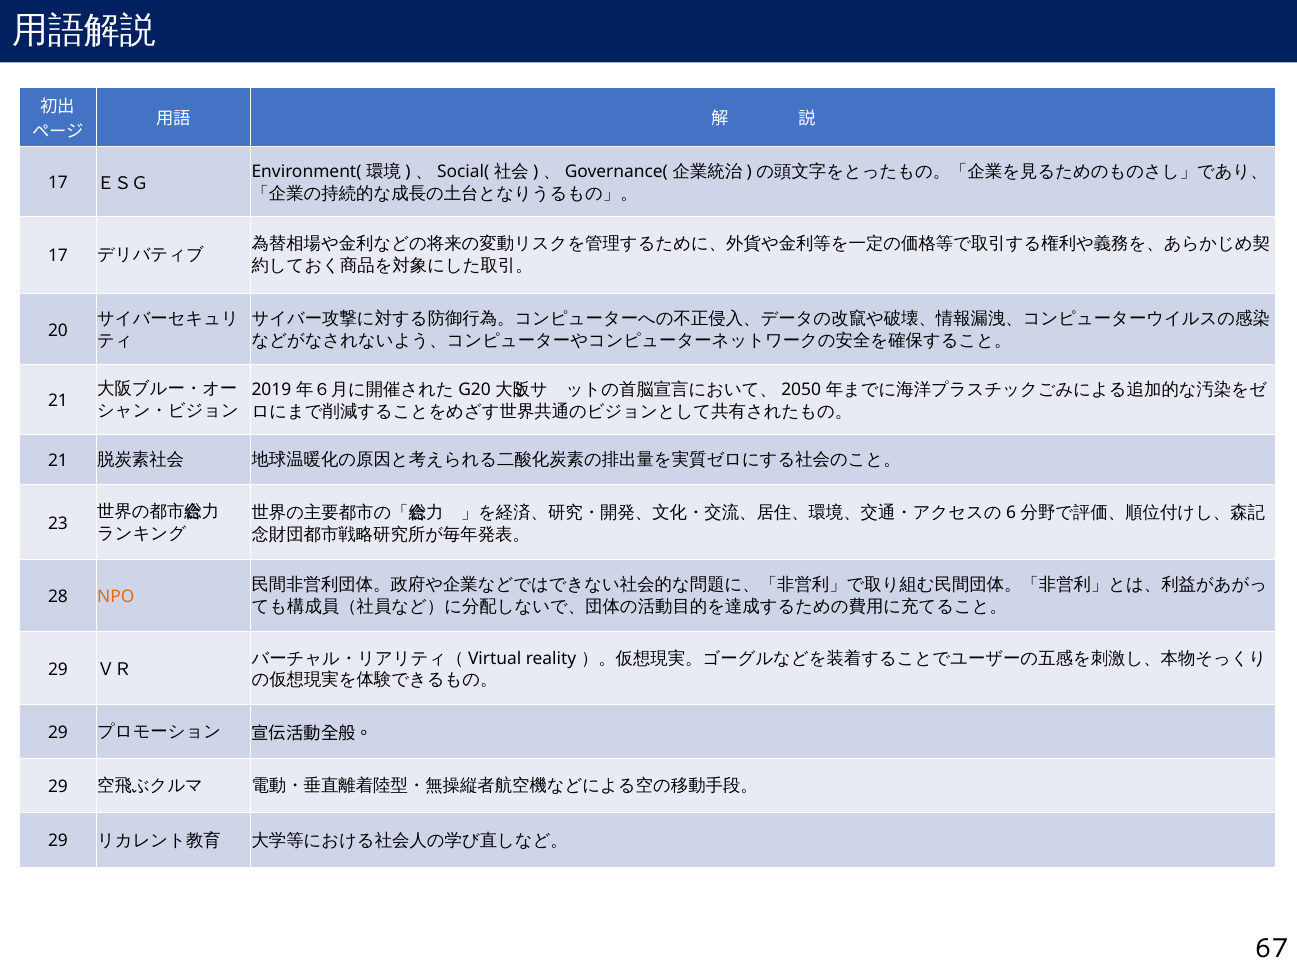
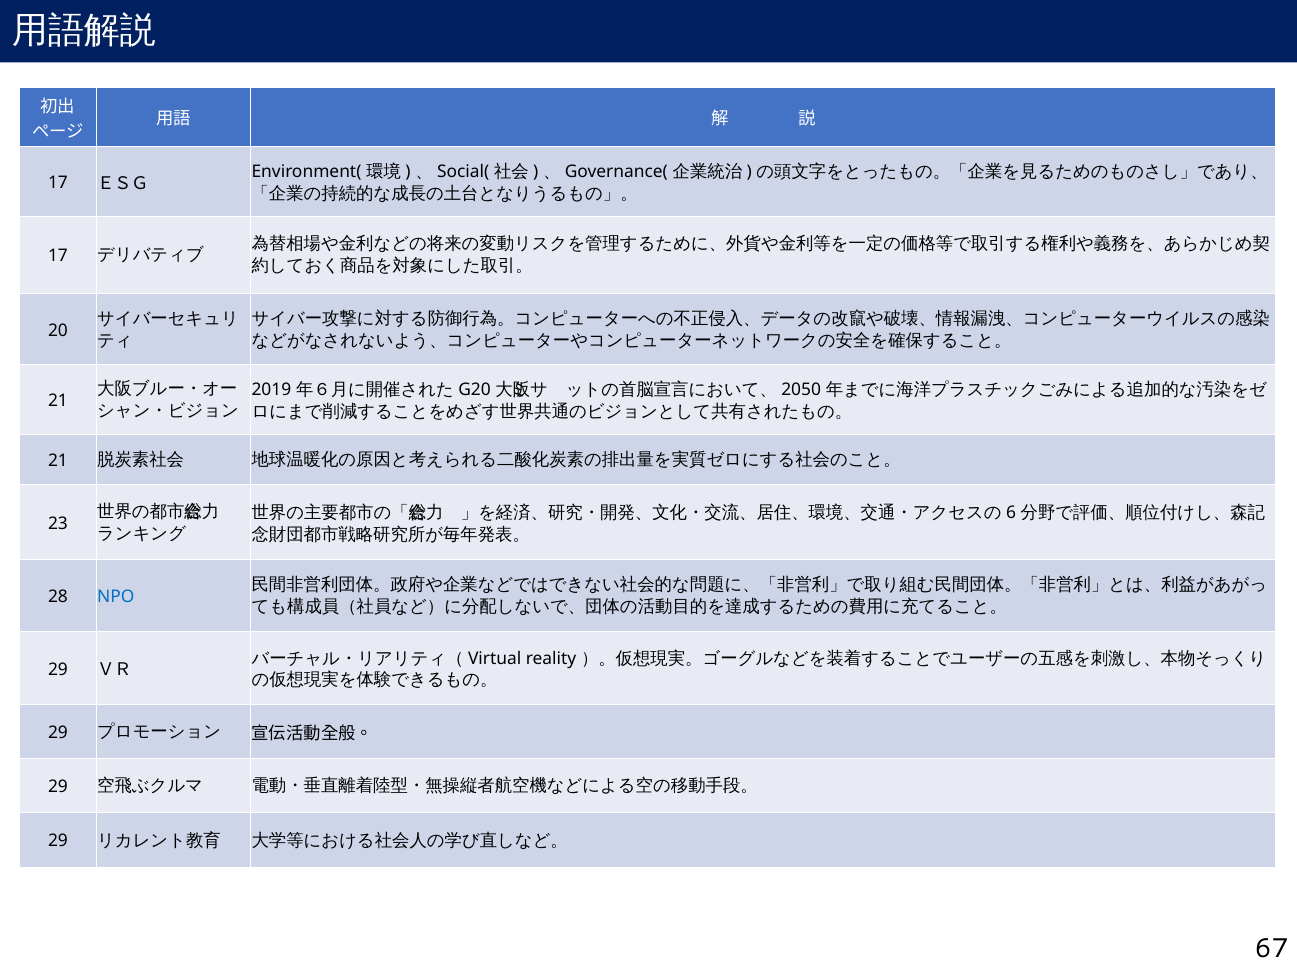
NPO colour: orange -> blue (116, 597)
